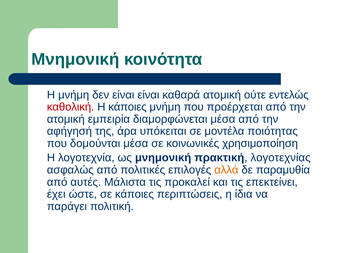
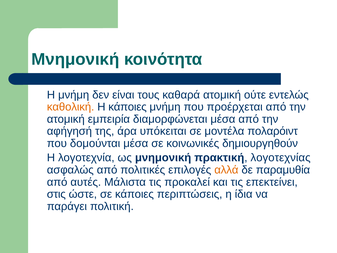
είναι είναι: είναι -> τους (148, 95)
καθολική colour: red -> orange (71, 107)
ποιότητας: ποιότητας -> πολαρόιντ (273, 131)
χρησιμοποίηση: χρησιμοποίηση -> δημιουργηθούν (260, 143)
έχει: έχει -> στις (56, 194)
